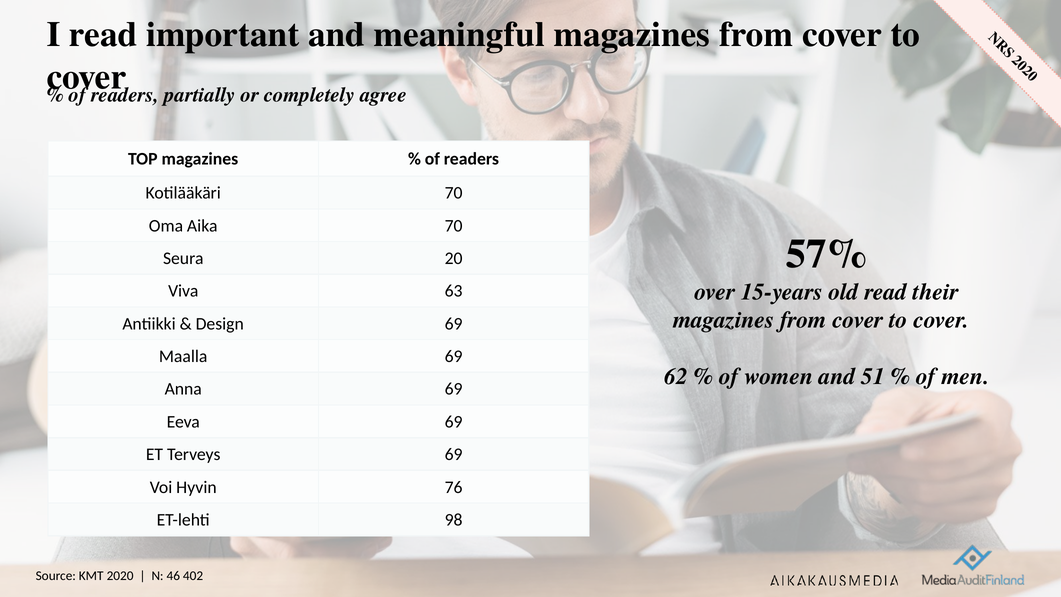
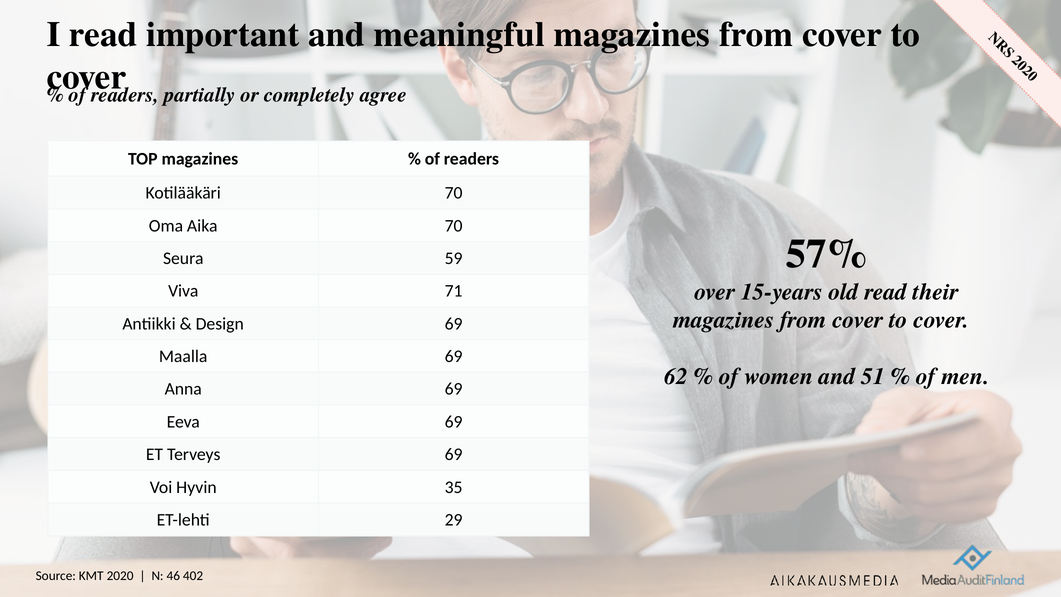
20: 20 -> 59 (454, 258)
63: 63 -> 71 (454, 291)
76: 76 -> 35 (454, 487)
98: 98 -> 29 (454, 520)
